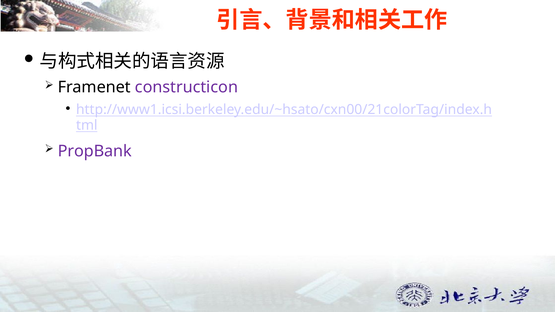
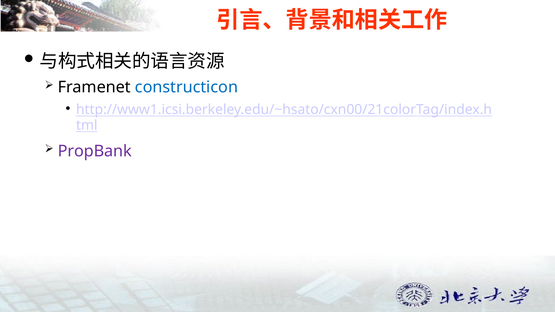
constructicon colour: purple -> blue (186, 87)
